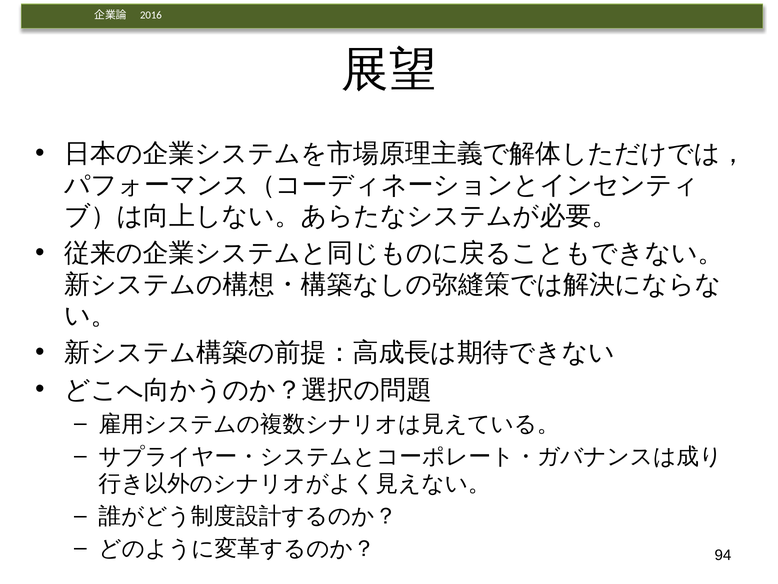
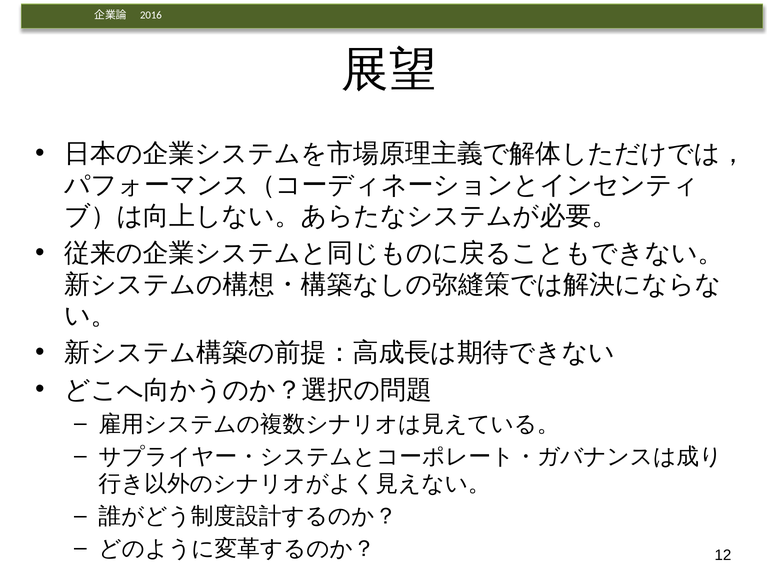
94: 94 -> 12 (723, 555)
